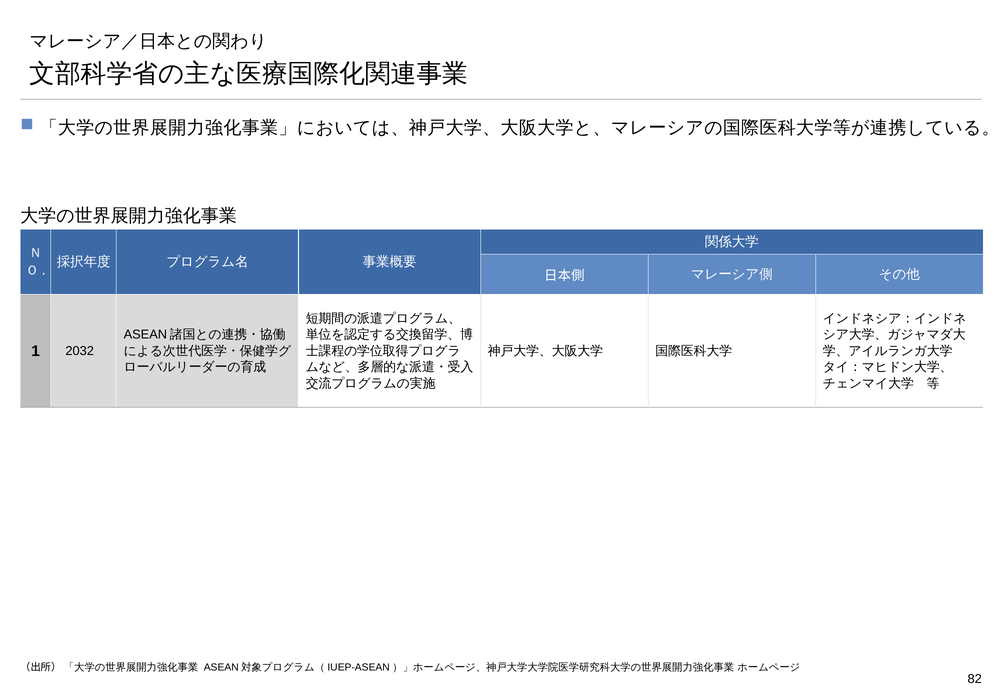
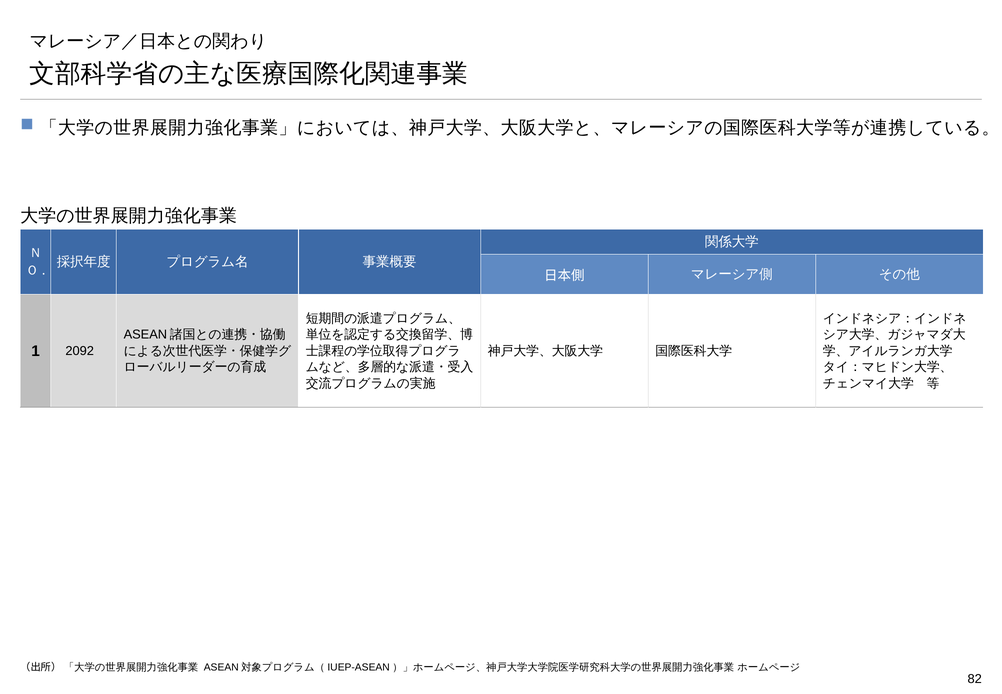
2032: 2032 -> 2092 (80, 351)
